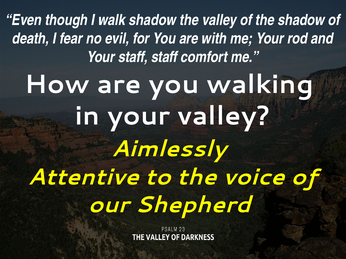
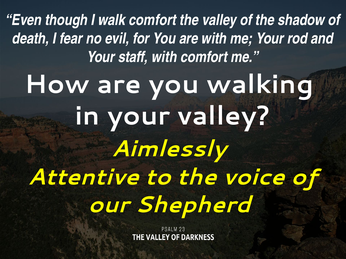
walk shadow: shadow -> comfort (153, 20)
staff staff: staff -> with (164, 57)
